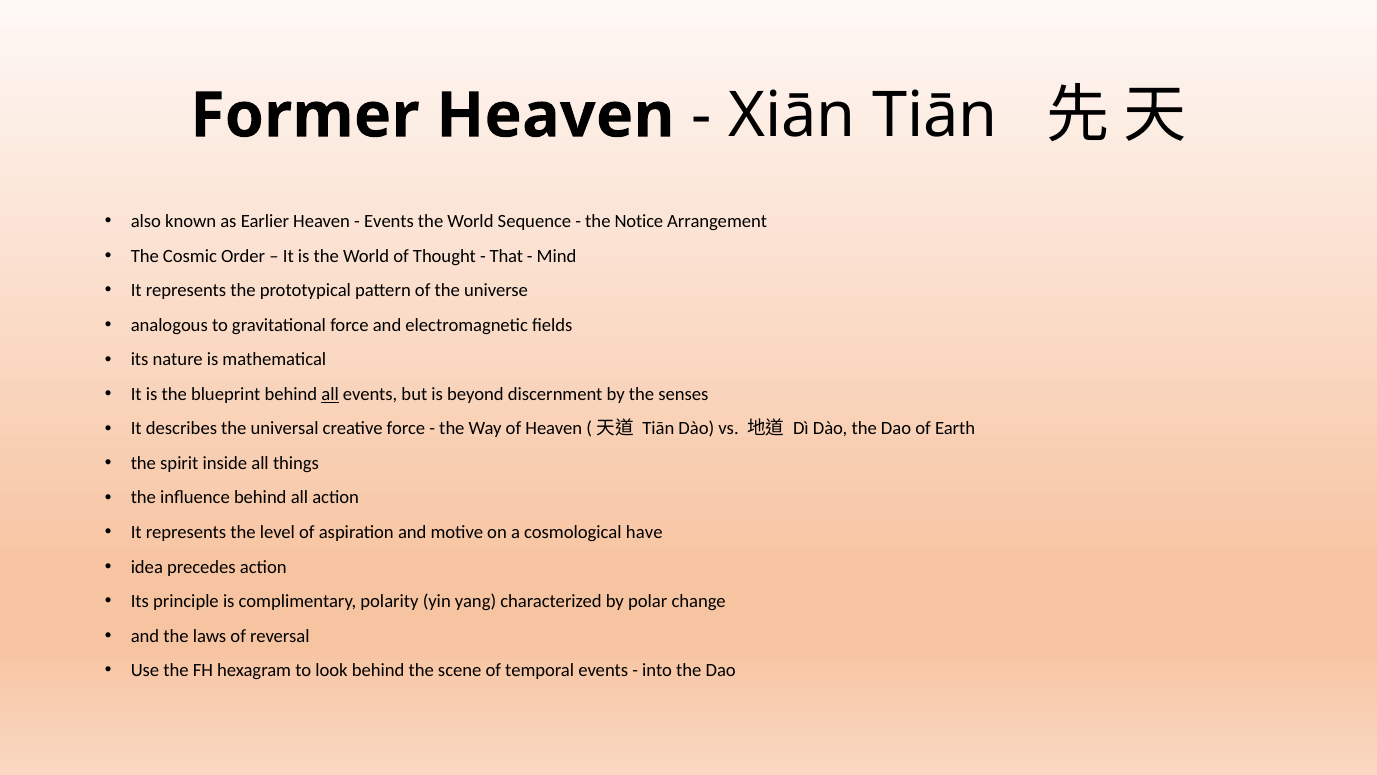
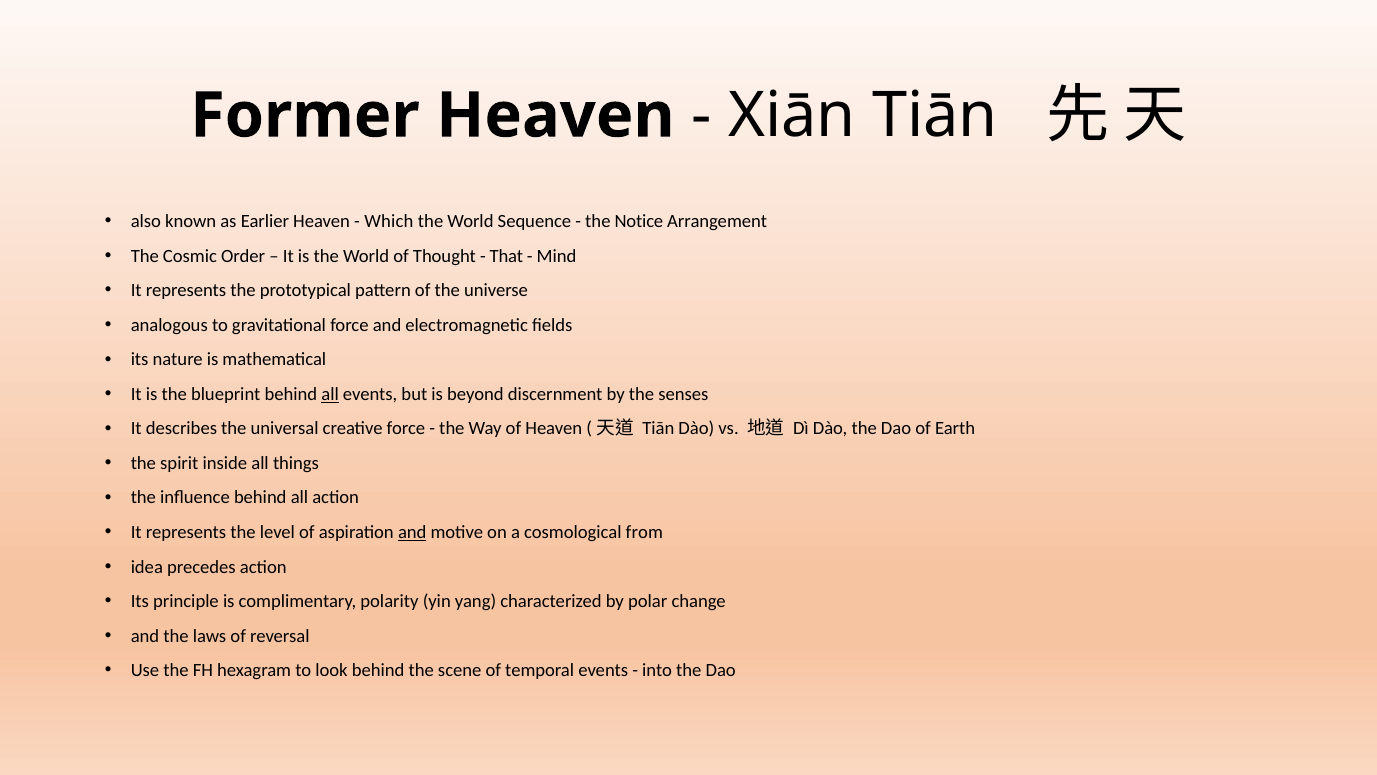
Events: Events -> Which (389, 221)
and underline: none -> present (412, 532)
have: have -> from (644, 532)
